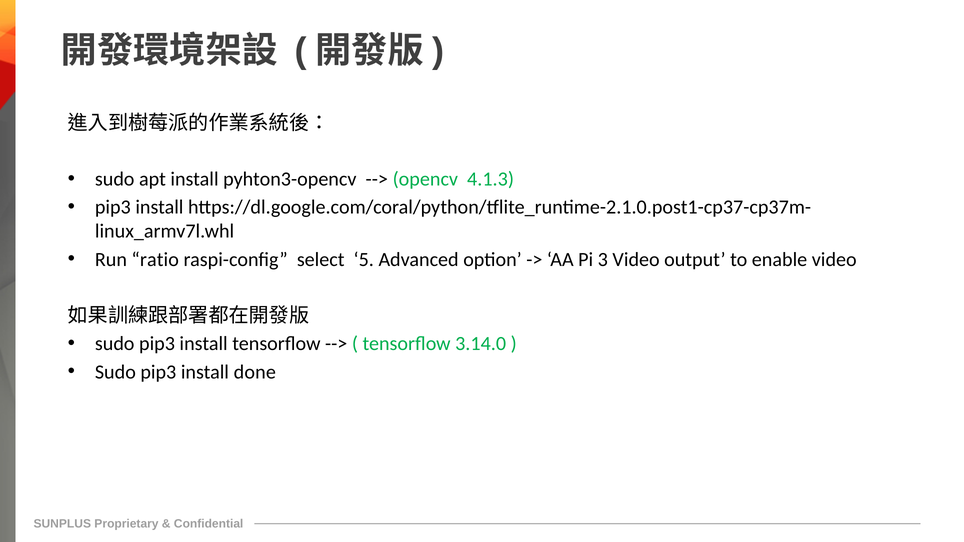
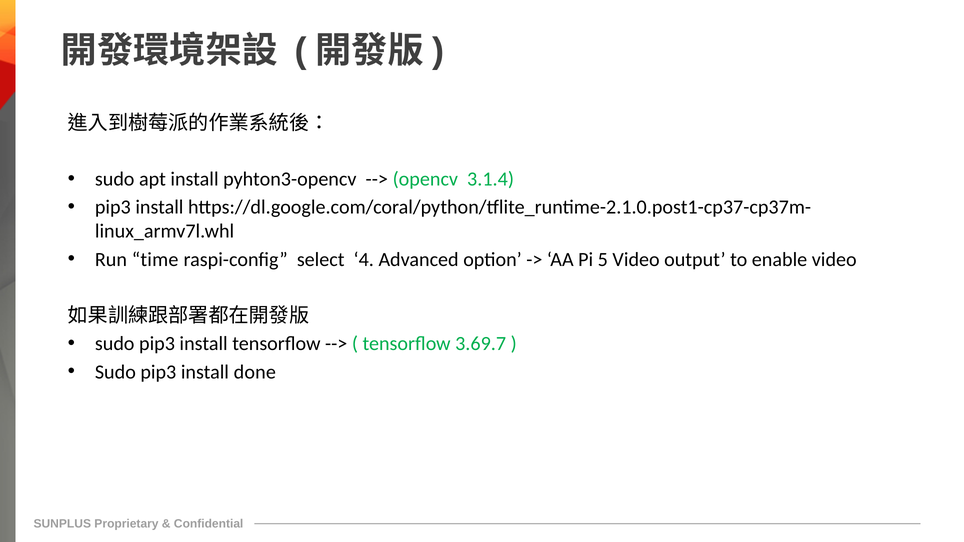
4.1.3: 4.1.3 -> 3.1.4 (491, 179)
ratio: ratio -> time (155, 260)
5: 5 -> 4 (364, 260)
3: 3 -> 5 (603, 260)
3.14.0: 3.14.0 -> 3.69.7 (481, 344)
